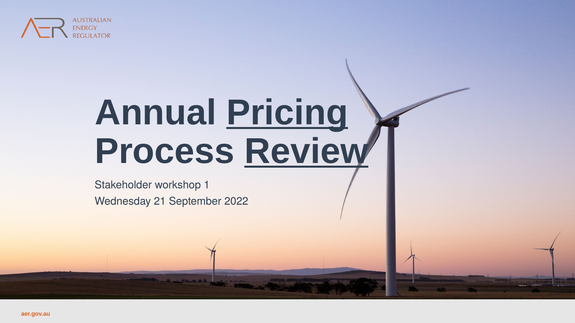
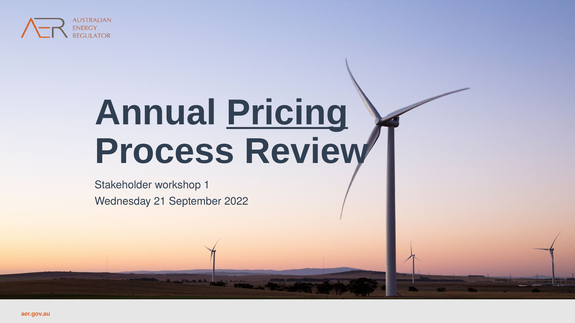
Review underline: present -> none (306, 152)
